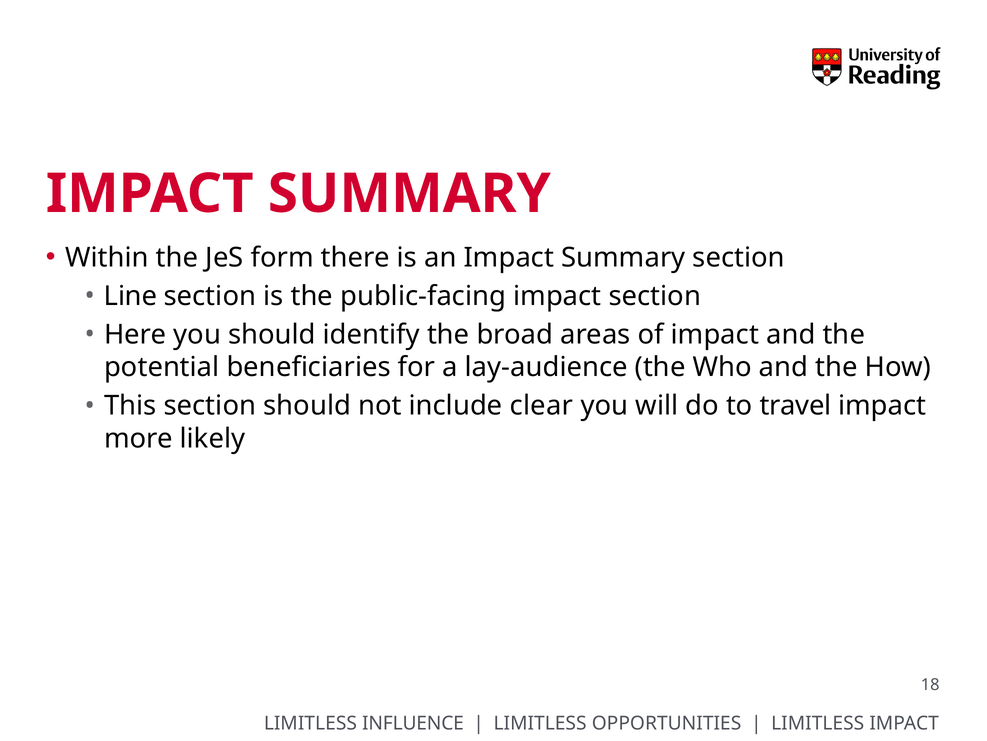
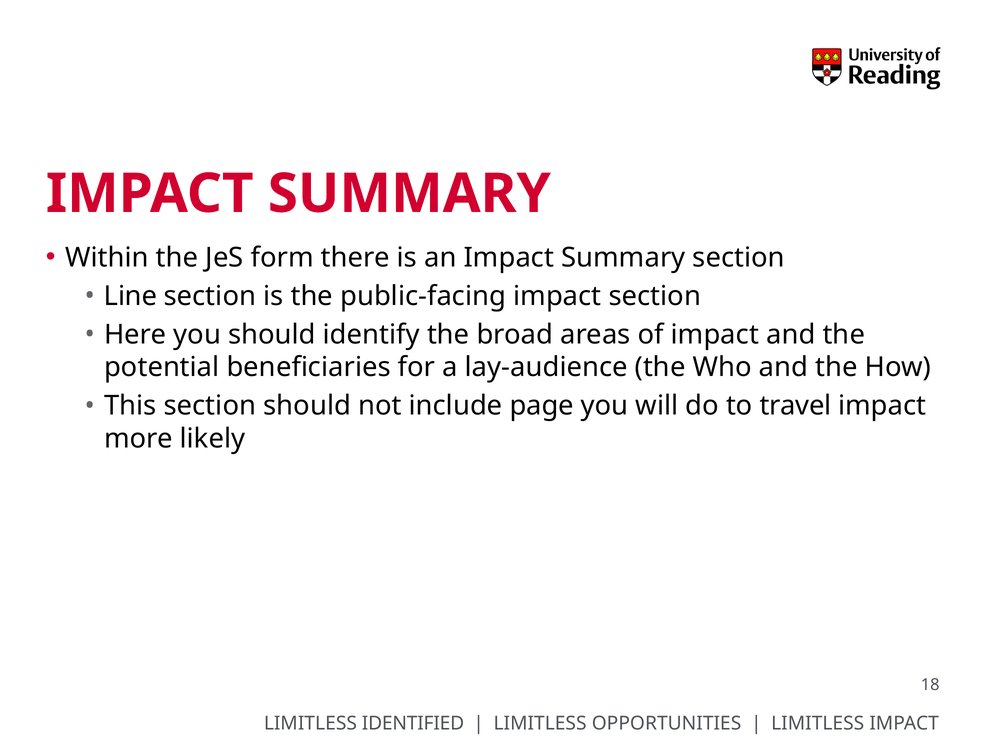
clear: clear -> page (542, 405)
INFLUENCE: INFLUENCE -> IDENTIFIED (413, 723)
